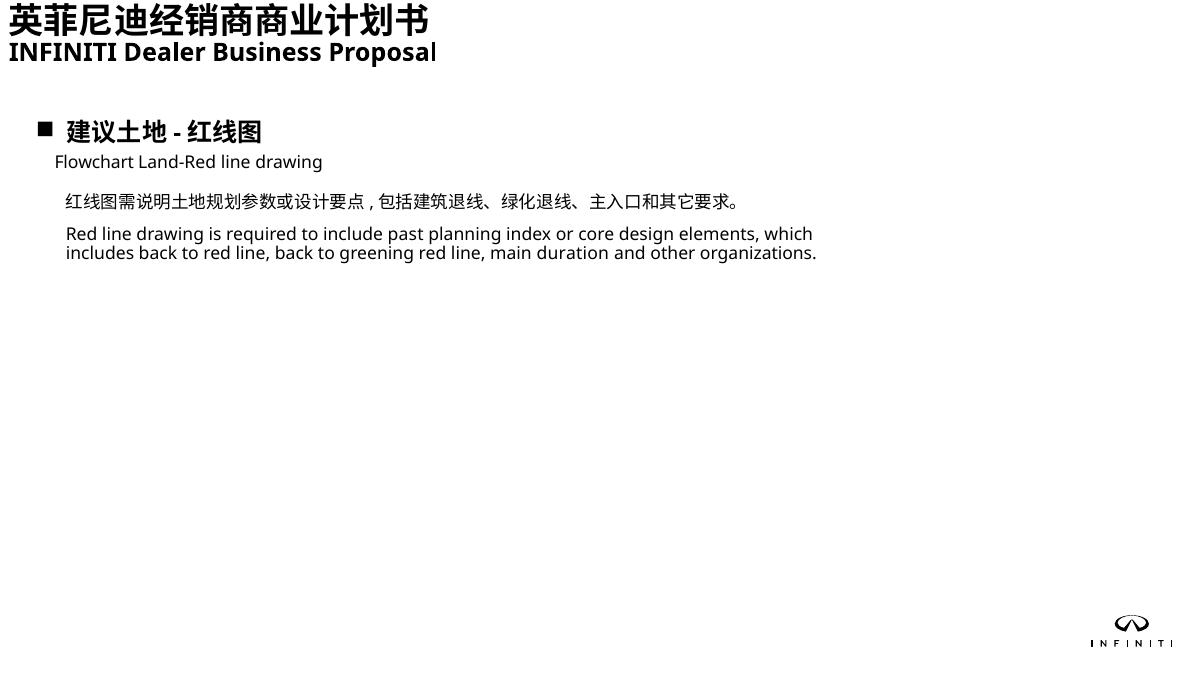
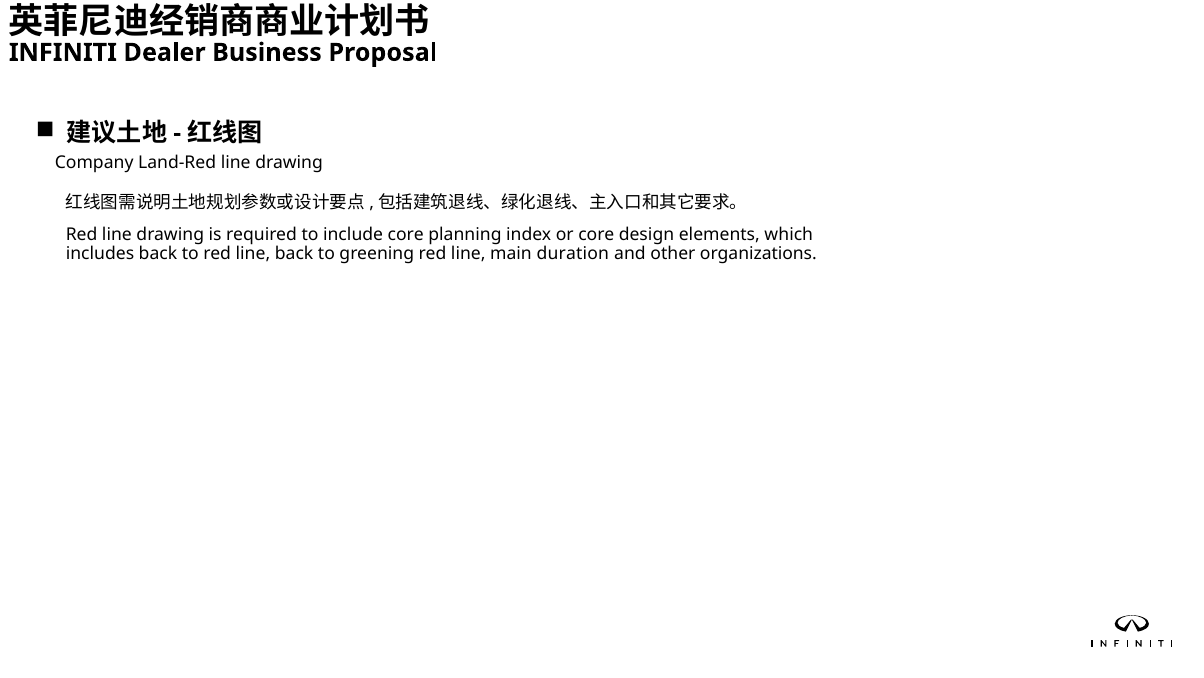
Flowchart: Flowchart -> Company (94, 163)
include past: past -> core (406, 234)
